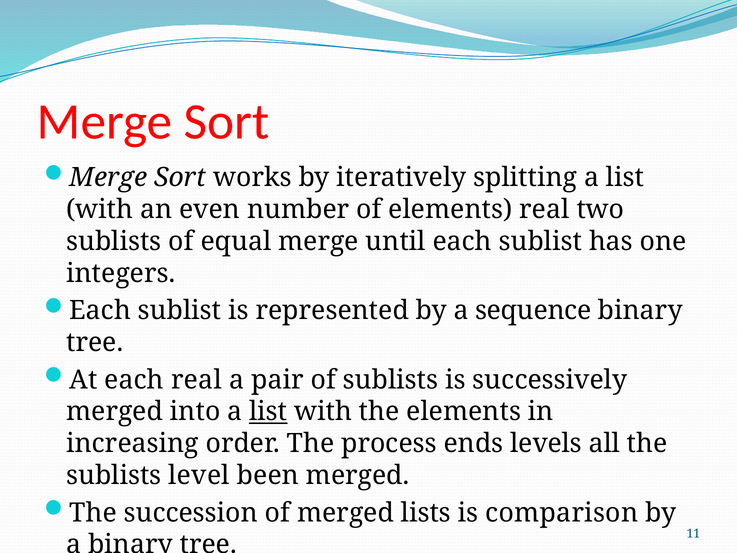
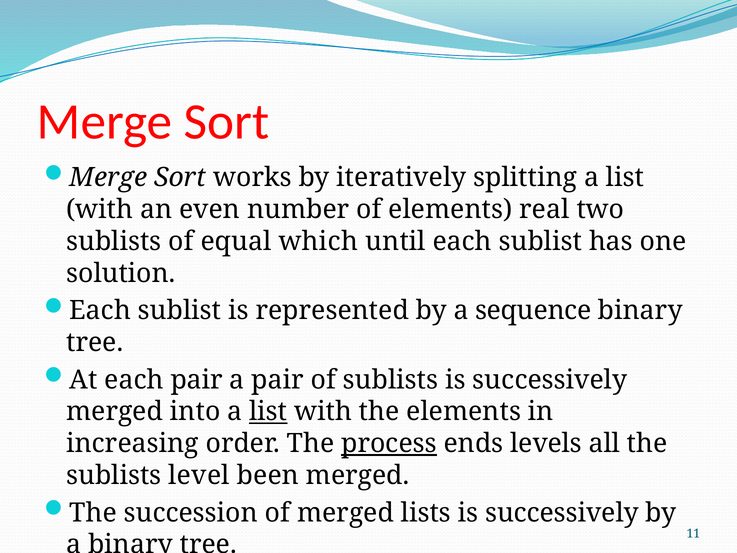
equal merge: merge -> which (318, 241)
integers: integers -> solution (121, 273)
each real: real -> pair (197, 380)
process underline: none -> present (389, 443)
lists is comparison: comparison -> successively (562, 513)
